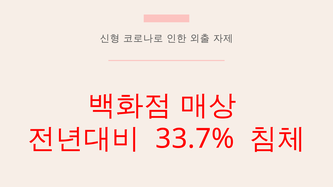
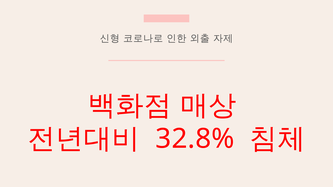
33.7%: 33.7% -> 32.8% (195, 139)
